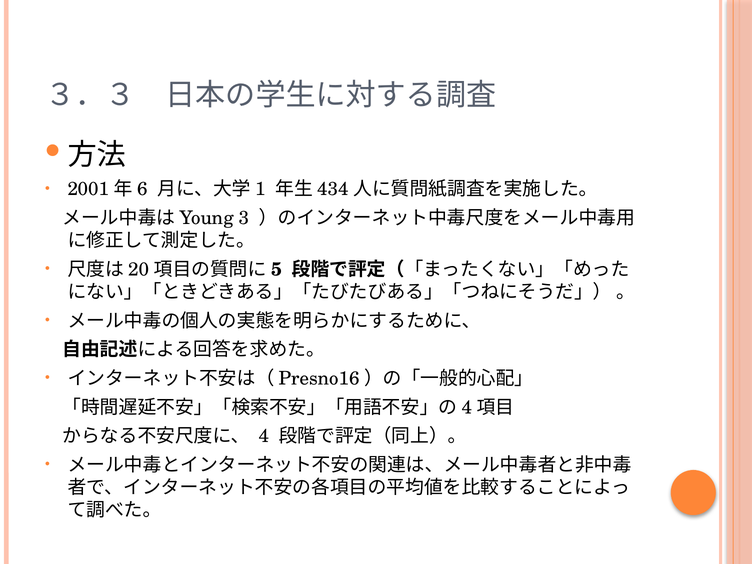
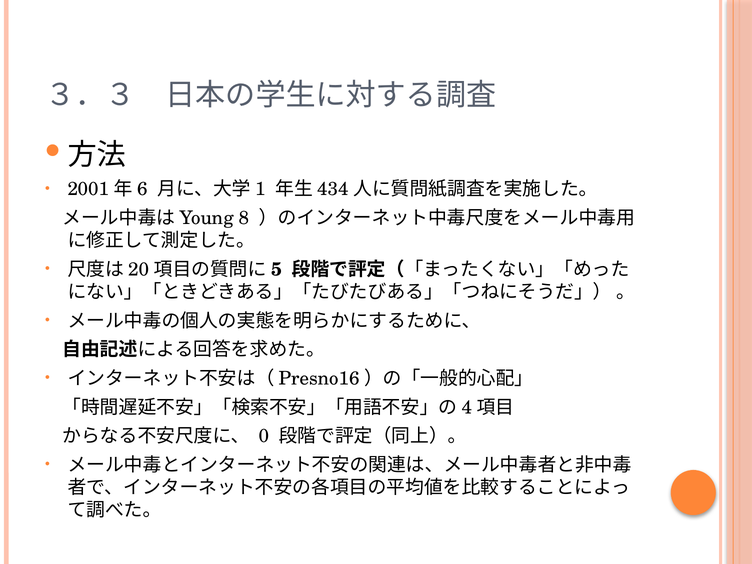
3: 3 -> 8 (244, 218)
4: 4 -> 0 (264, 436)
